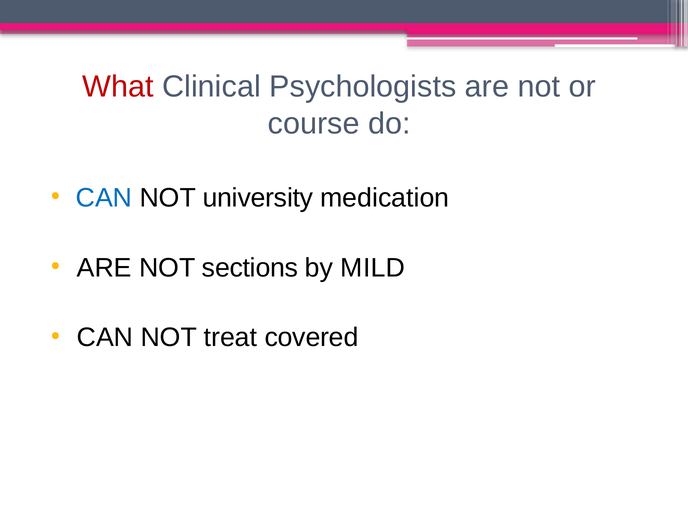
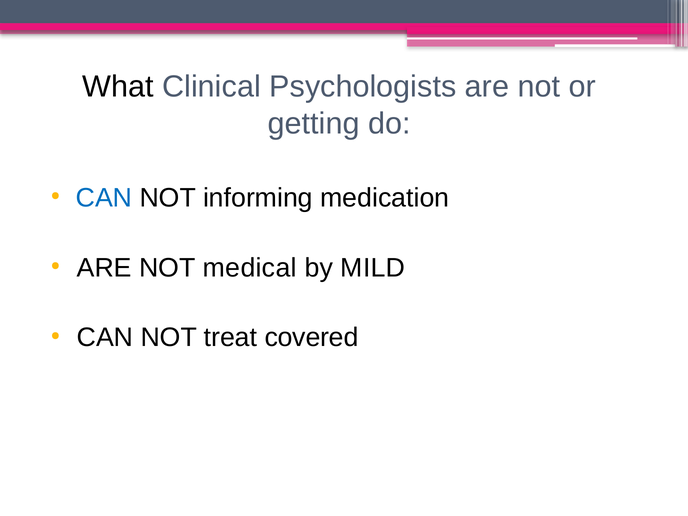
What colour: red -> black (118, 87)
course: course -> getting (314, 124)
university: university -> informing (258, 198)
sections: sections -> medical (250, 268)
